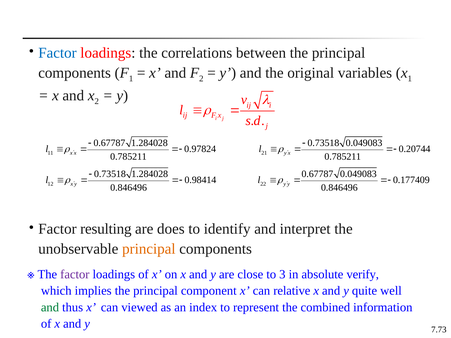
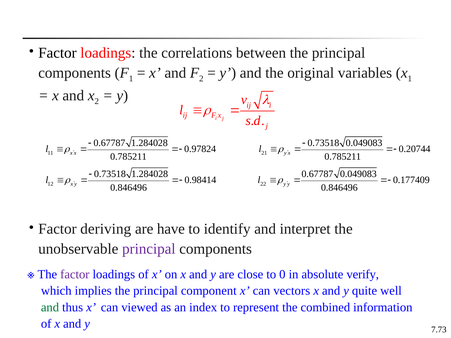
Factor colour: blue -> black (57, 53)
resulting: resulting -> deriving (106, 229)
does: does -> have (171, 229)
principal colour: orange -> purple (149, 249)
3: 3 -> 0 (282, 274)
relative: relative -> vectors (292, 291)
